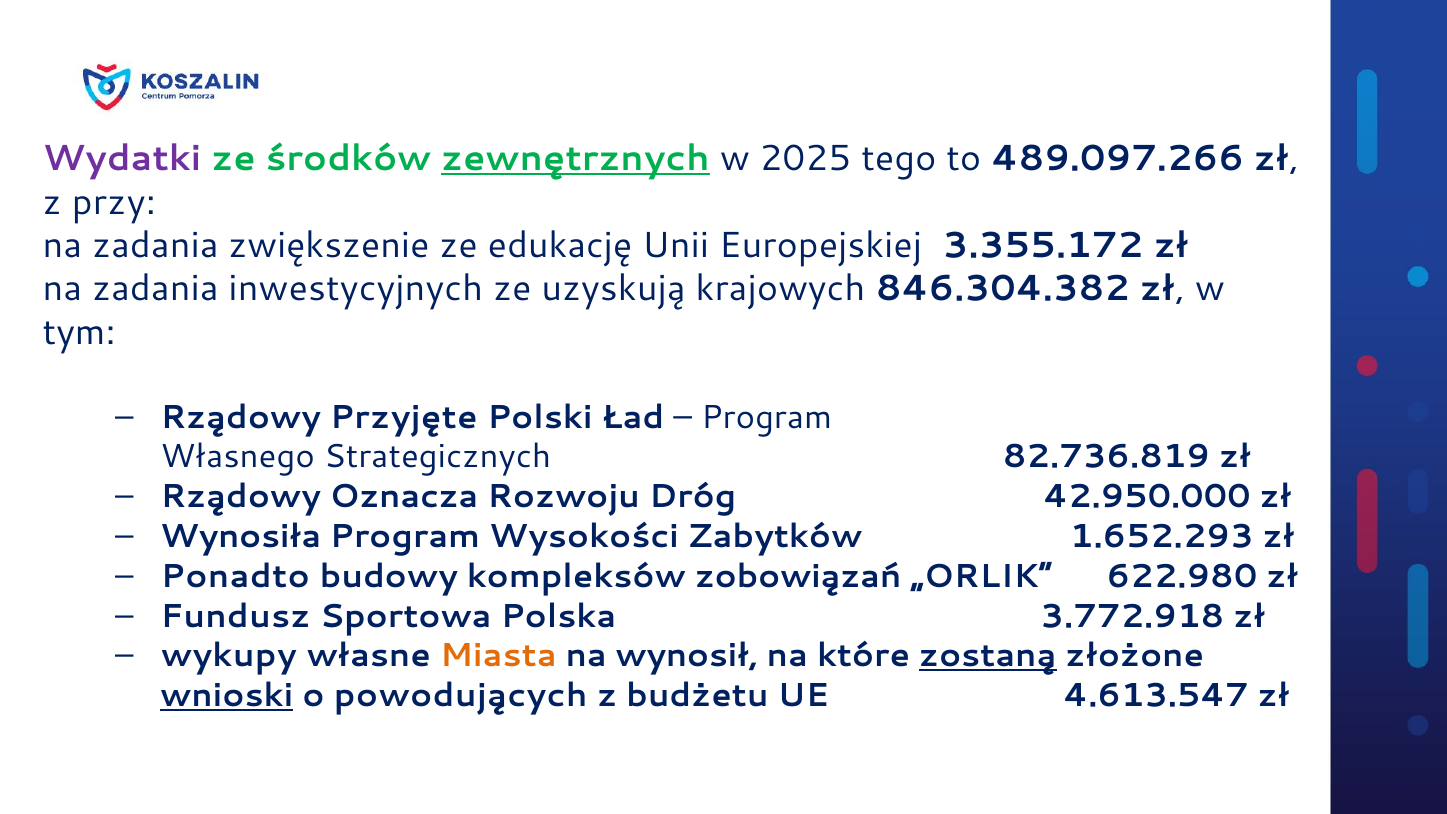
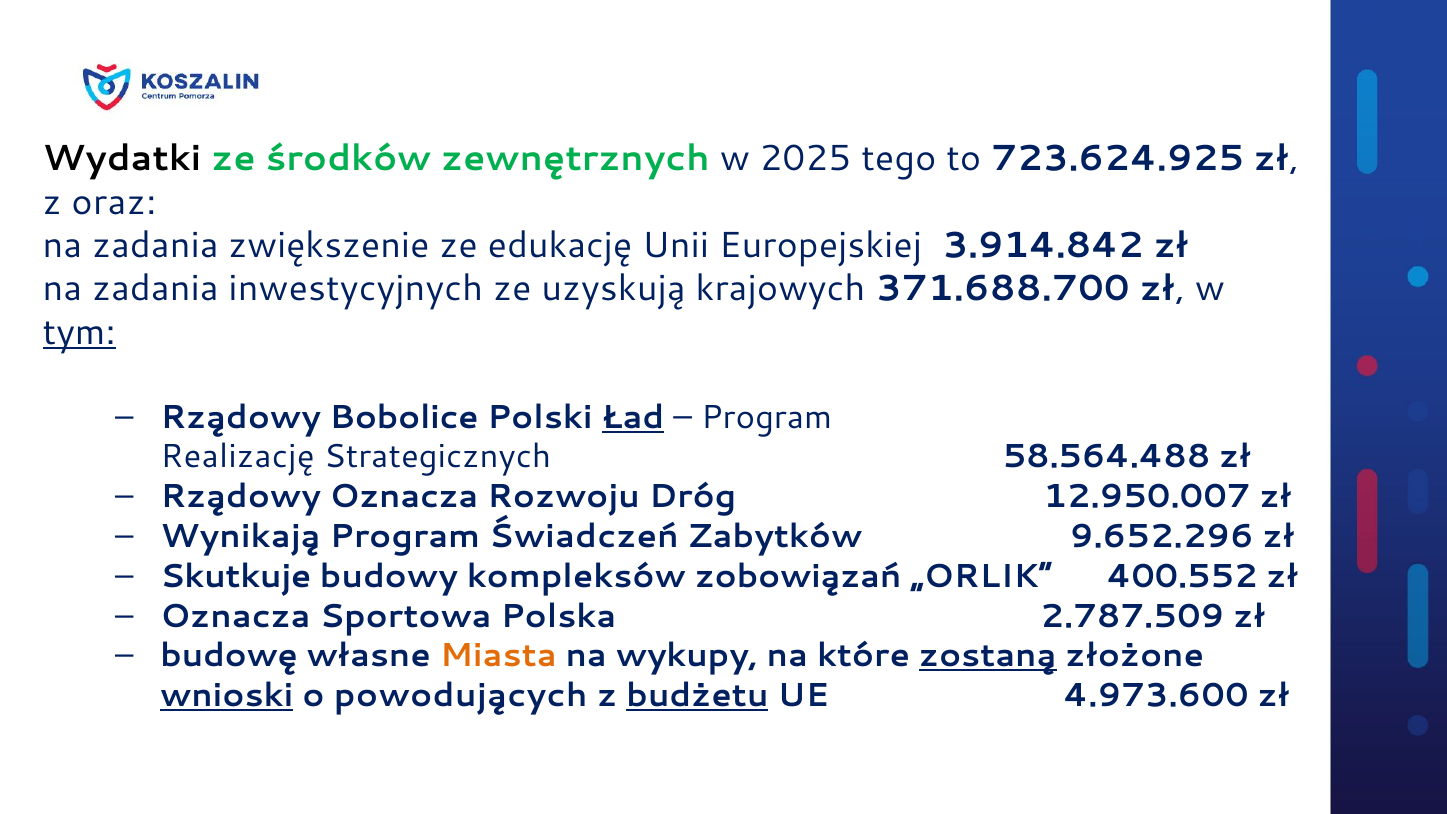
Wydatki colour: purple -> black (122, 159)
zewnętrznych underline: present -> none (575, 159)
489.097.266: 489.097.266 -> 723.624.925 (1118, 159)
przy: przy -> oraz (114, 202)
3.355.172: 3.355.172 -> 3.914.842 (1043, 246)
846.304.382: 846.304.382 -> 371.688.700 (1003, 289)
tym underline: none -> present (79, 332)
Przyjęte: Przyjęte -> Bobolice (404, 417)
Ład underline: none -> present (633, 417)
Własnego: Własnego -> Realizację (237, 457)
82.736.819: 82.736.819 -> 58.564.488 (1107, 457)
42.950.000: 42.950.000 -> 12.950.007 (1147, 497)
Wynosiła: Wynosiła -> Wynikają (240, 537)
Wysokości: Wysokości -> Świadczeń (584, 537)
1.652.293: 1.652.293 -> 9.652.296 (1162, 537)
Ponadto: Ponadto -> Skutkuje (236, 576)
622.980: 622.980 -> 400.552 (1182, 576)
Fundusz: Fundusz -> Oznacza (235, 616)
3.772.918: 3.772.918 -> 2.787.509 (1132, 616)
wykupy: wykupy -> budowę (229, 656)
wynosił: wynosił -> wykupy (687, 656)
budżetu underline: none -> present (697, 696)
4.613.547: 4.613.547 -> 4.973.600 (1156, 696)
